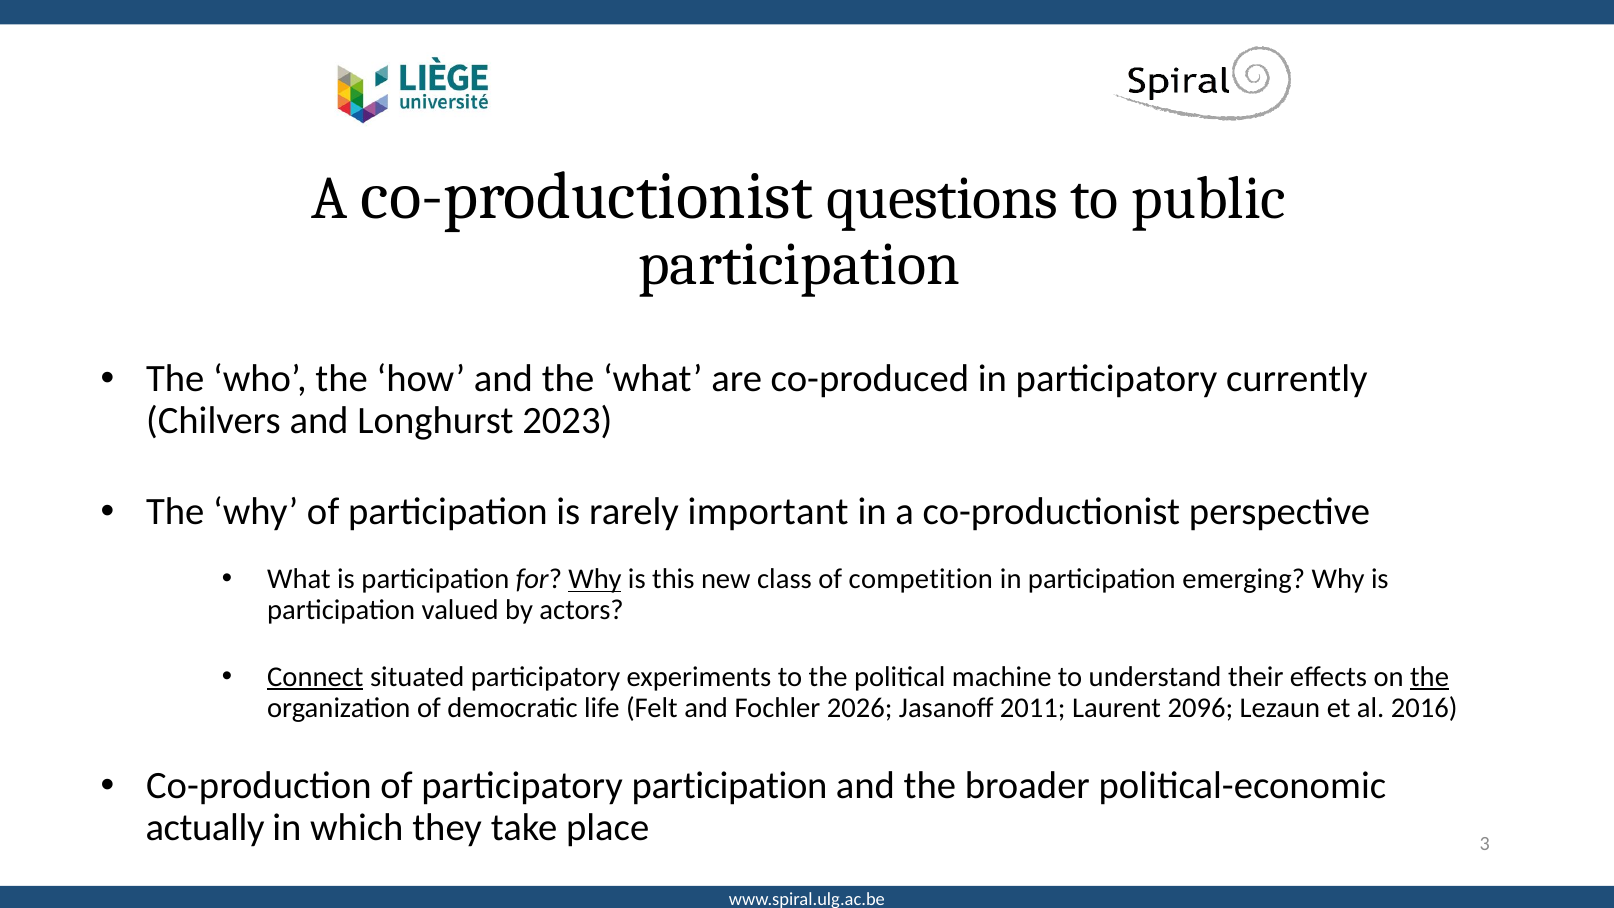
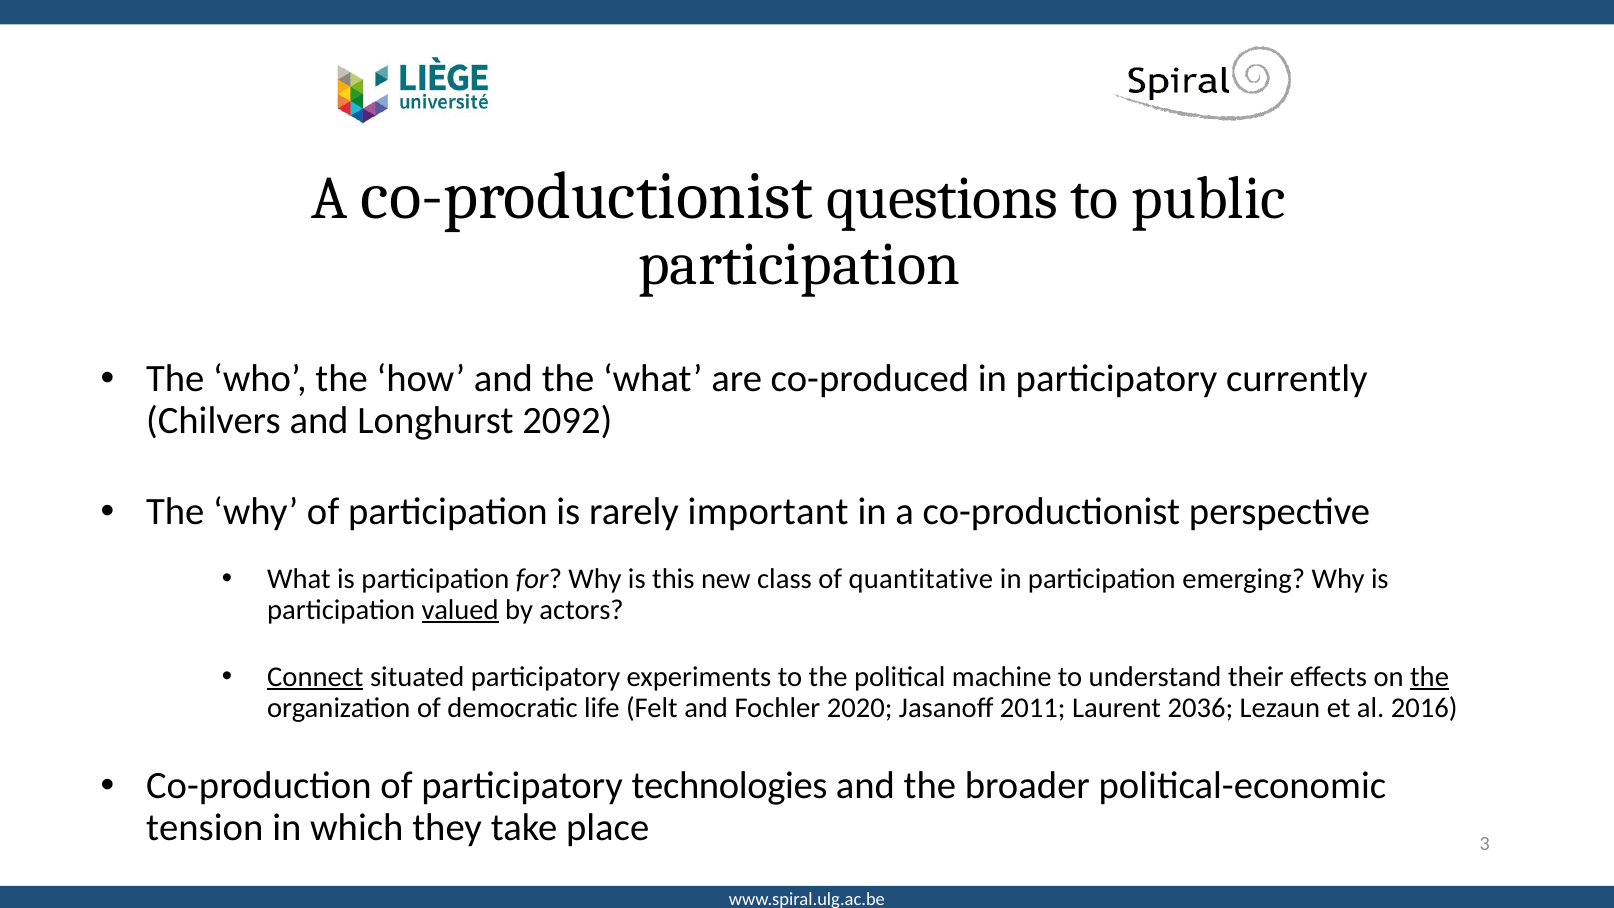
2023: 2023 -> 2092 (567, 420)
Why underline: present -> none (595, 579)
competition: competition -> quantitative (921, 579)
valued underline: none -> present (460, 610)
2026: 2026 -> 2020 (860, 708)
2096: 2096 -> 2036 (1200, 708)
participatory participation: participation -> technologies (730, 786)
actually: actually -> tension (205, 827)
